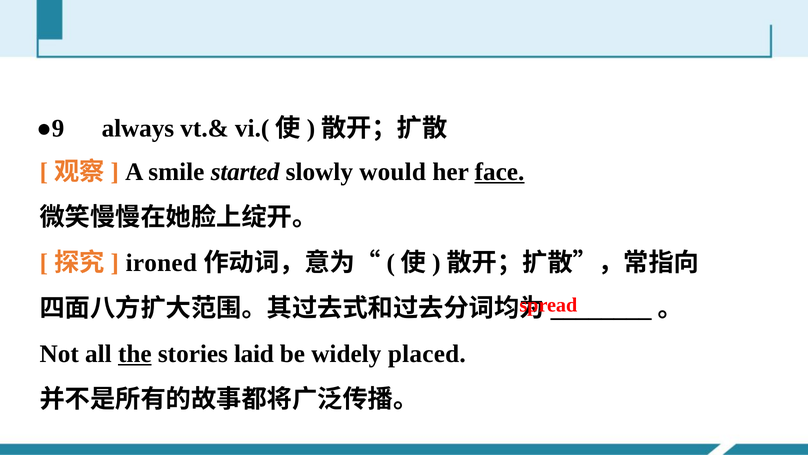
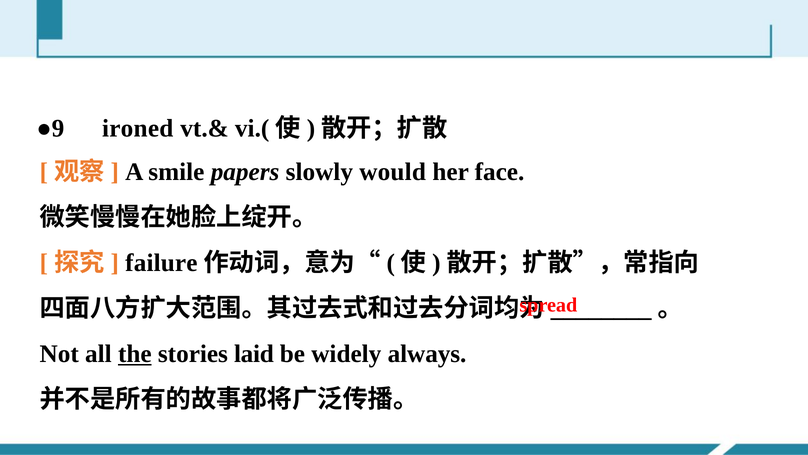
always: always -> ironed (138, 128)
started: started -> papers (245, 172)
face underline: present -> none (500, 172)
ironed: ironed -> failure (161, 263)
placed: placed -> always (427, 354)
